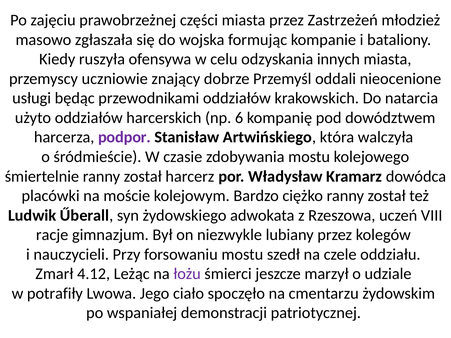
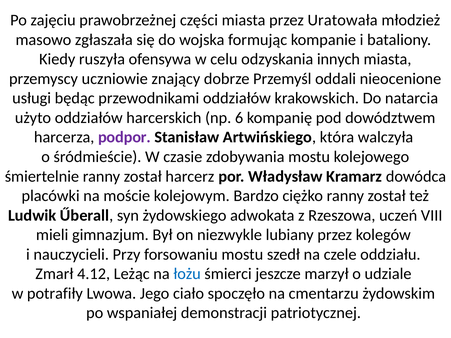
Zastrzeżeń: Zastrzeżeń -> Uratowała (343, 20)
racje: racje -> mieli (52, 235)
łożu colour: purple -> blue (187, 274)
